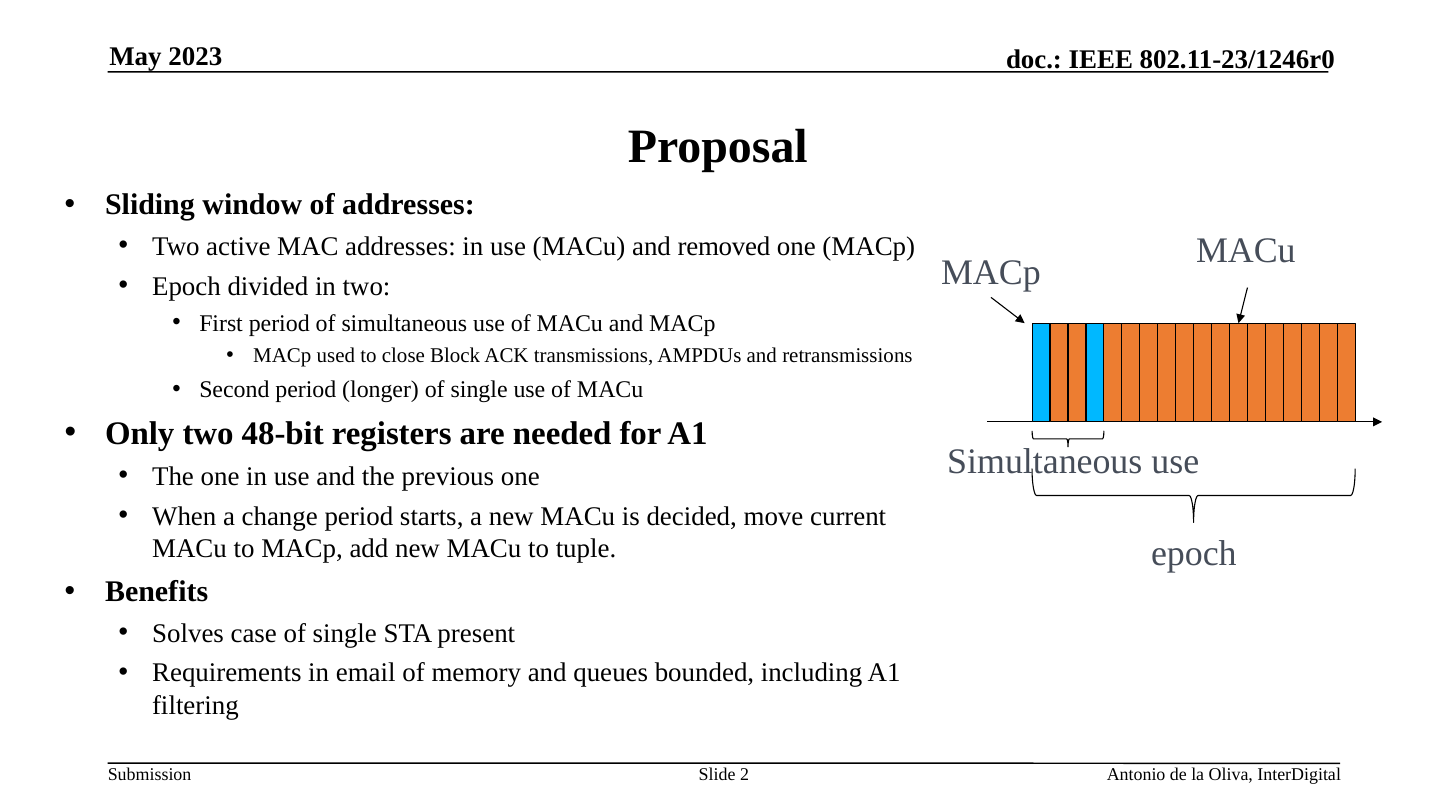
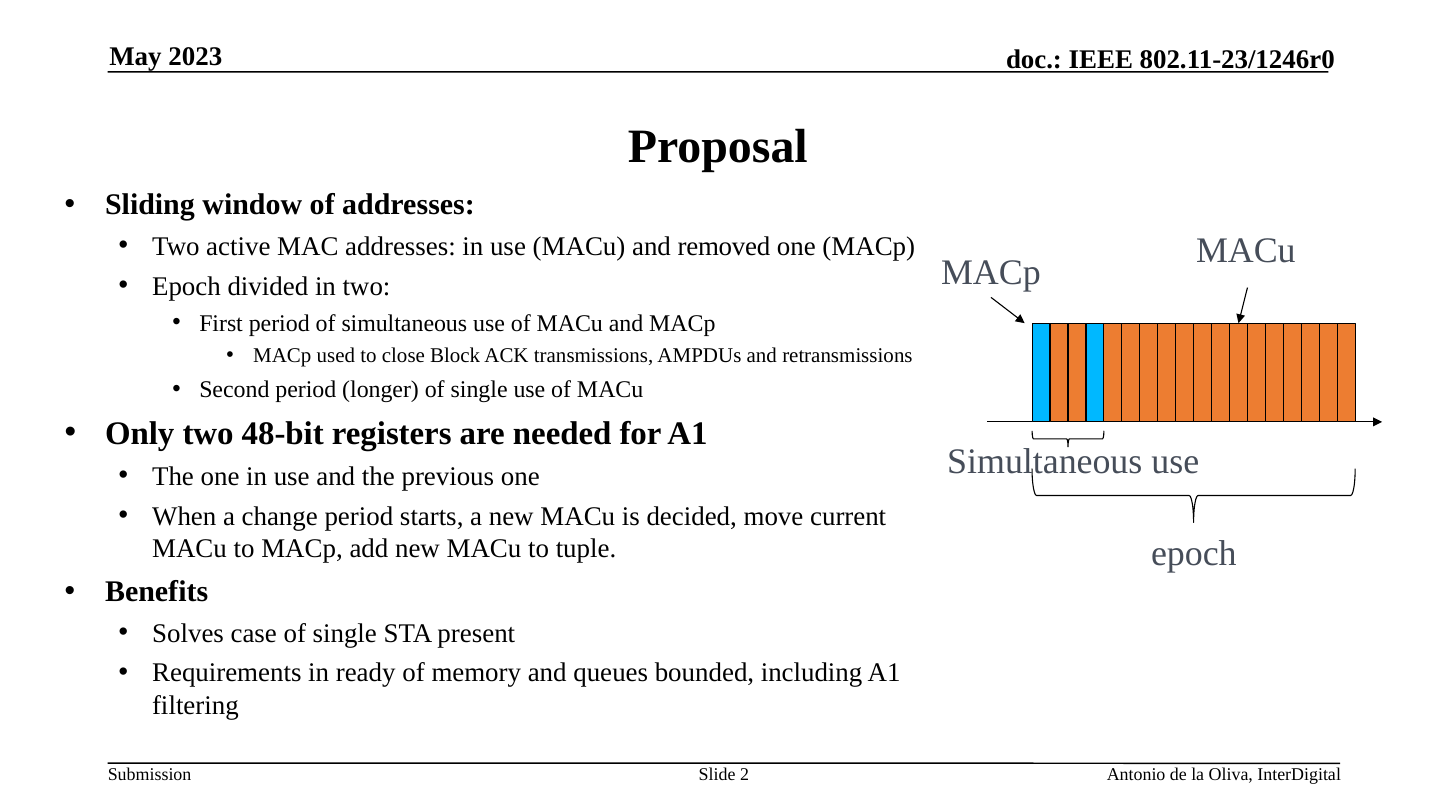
email: email -> ready (366, 673)
